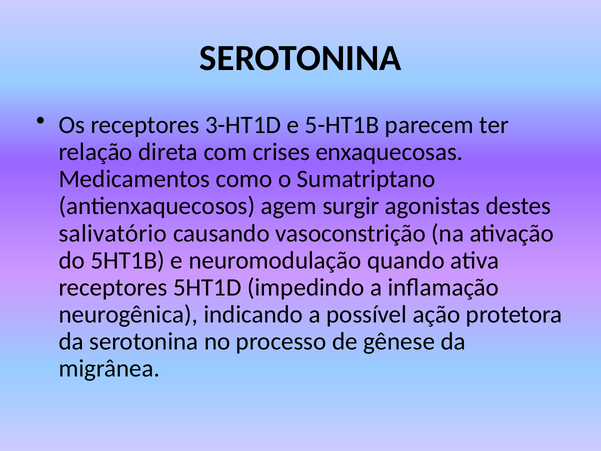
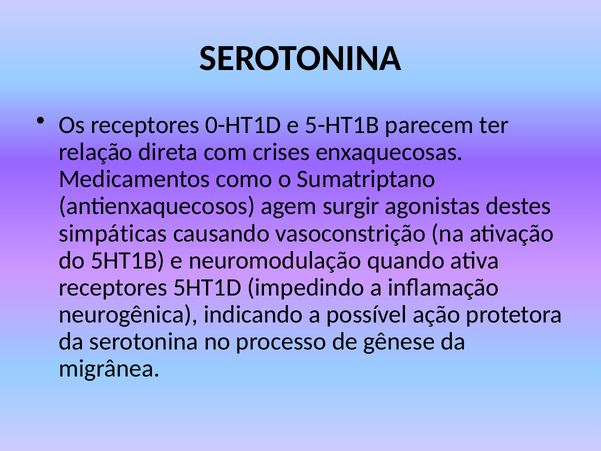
3-HT1D: 3-HT1D -> 0-HT1D (243, 125)
salivatório: salivatório -> simpáticas (113, 233)
